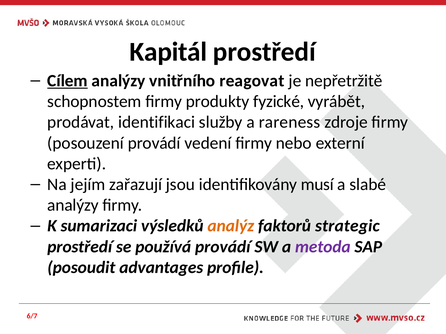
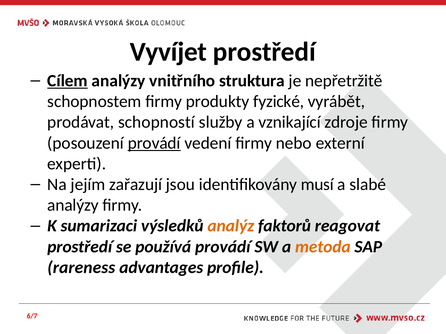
Kapitál: Kapitál -> Vyvíjet (168, 52)
reagovat: reagovat -> struktura (252, 81)
identifikaci: identifikaci -> schopností (157, 122)
rareness: rareness -> vznikající (290, 122)
provádí underline: none -> present (154, 143)
strategic: strategic -> reagovat (347, 226)
metoda colour: purple -> orange (323, 247)
posoudit: posoudit -> rareness (81, 268)
